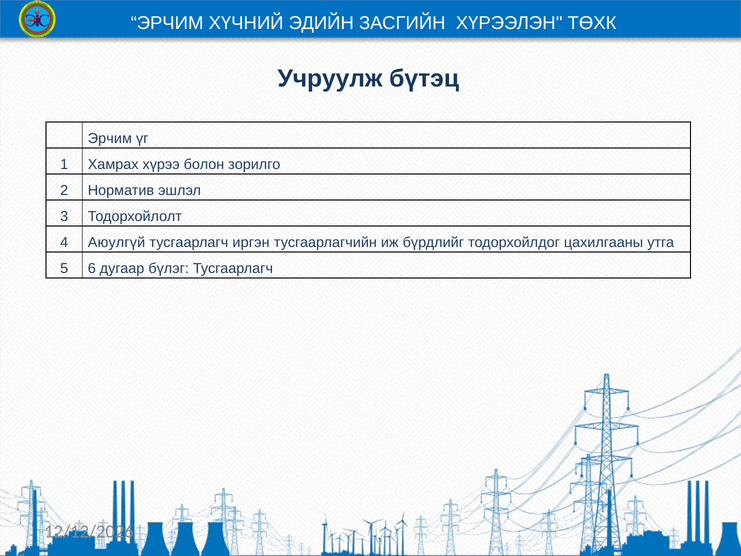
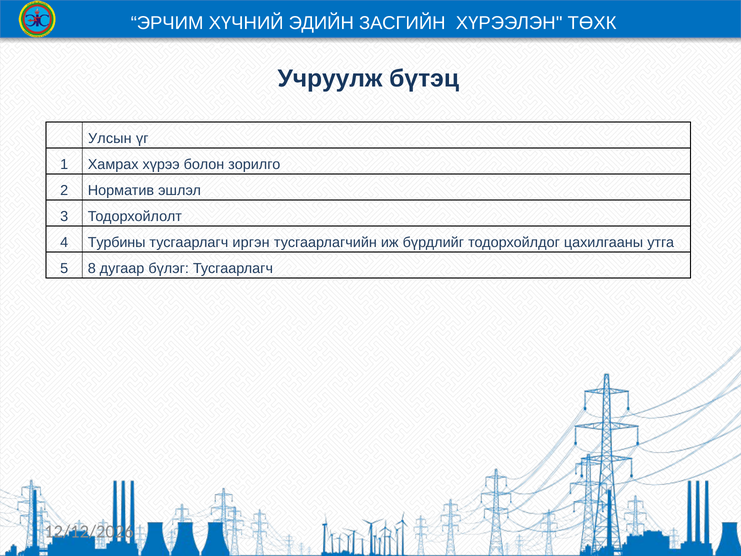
Эрчим: Эрчим -> Улсын (110, 138)
Аюулгүй: Аюулгүй -> Турбины (117, 242)
6: 6 -> 8 (92, 268)
